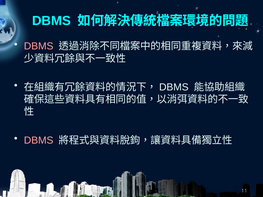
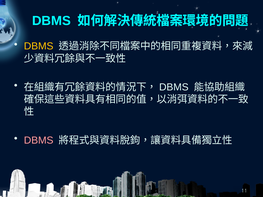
DBMS colour: pink -> yellow (39, 46)
